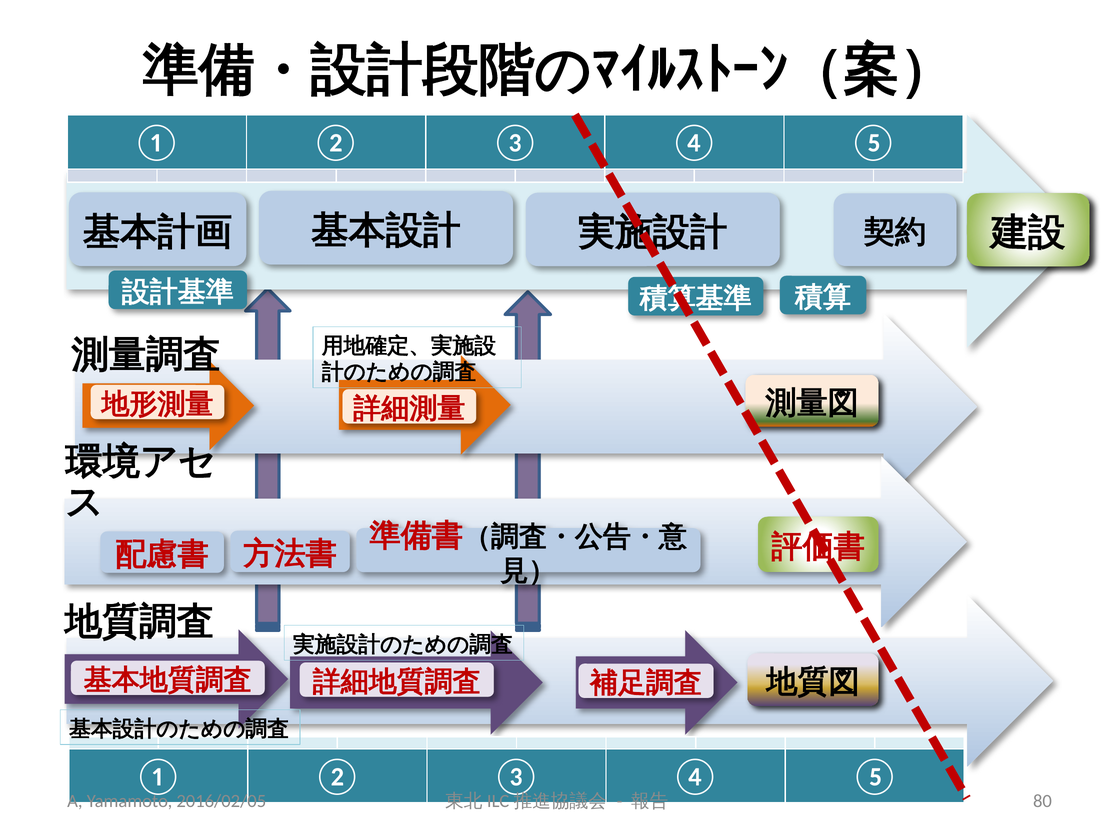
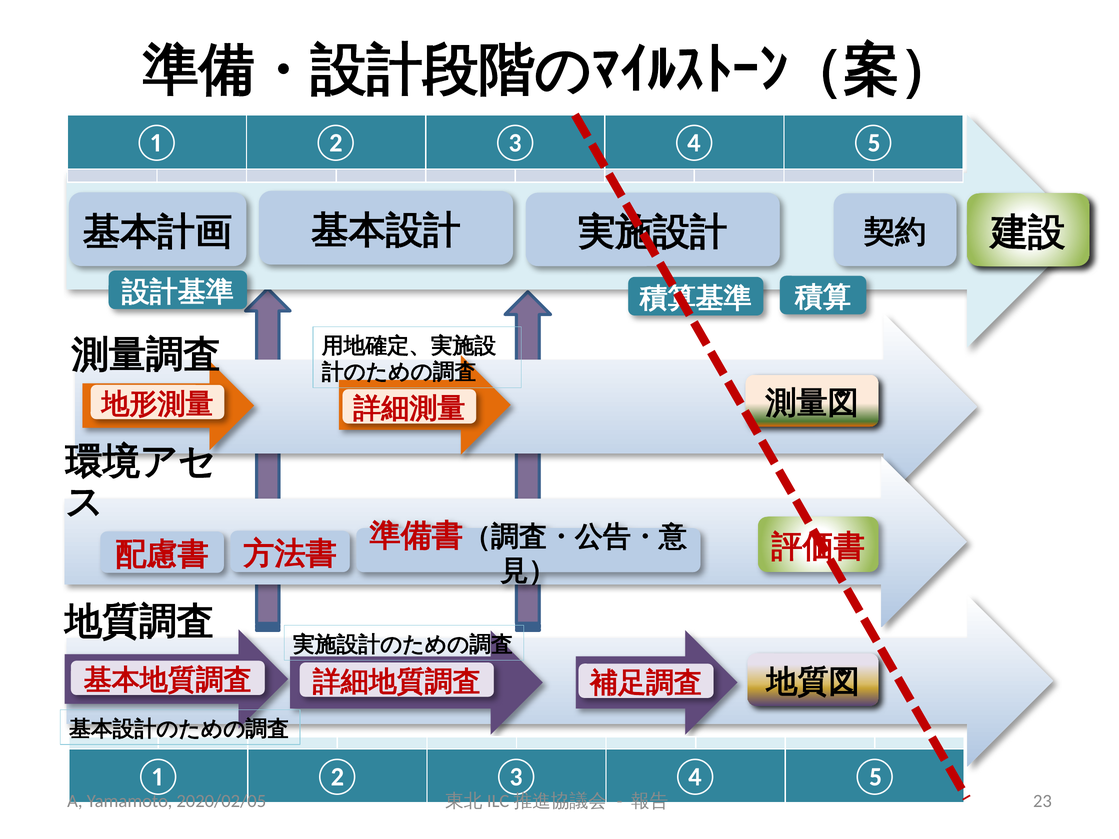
2016/02/05: 2016/02/05 -> 2020/02/05 (221, 801)
80: 80 -> 23 (1042, 801)
